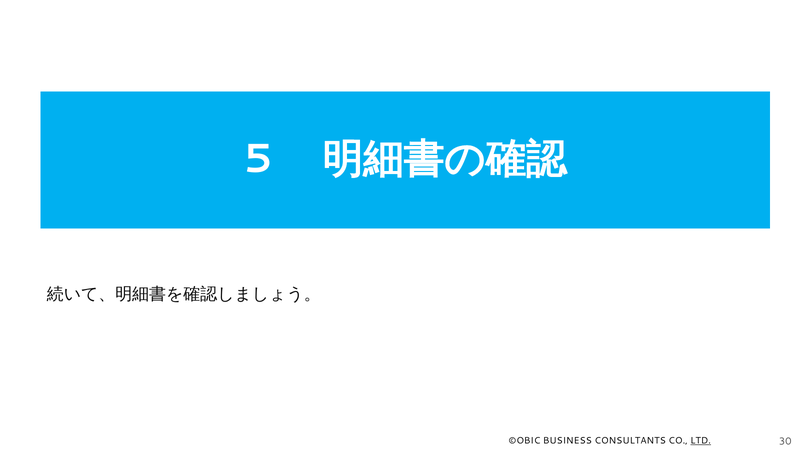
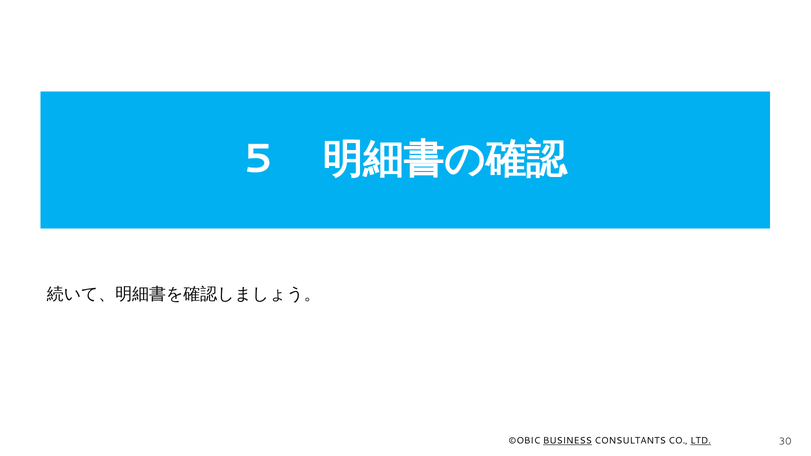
BUSINESS underline: none -> present (567, 441)
